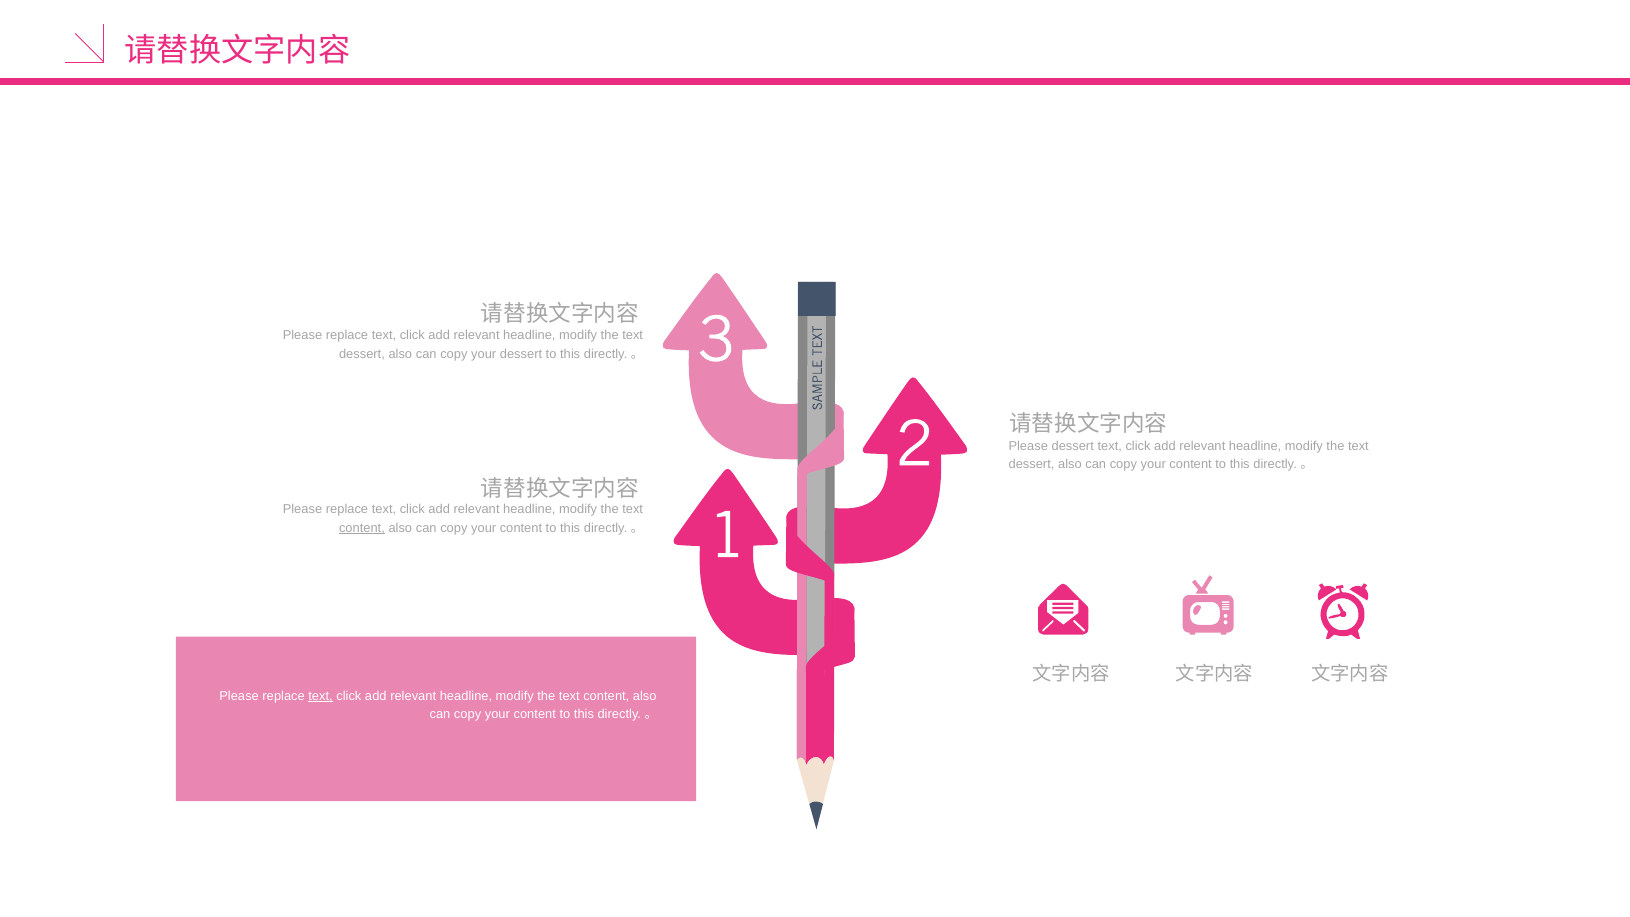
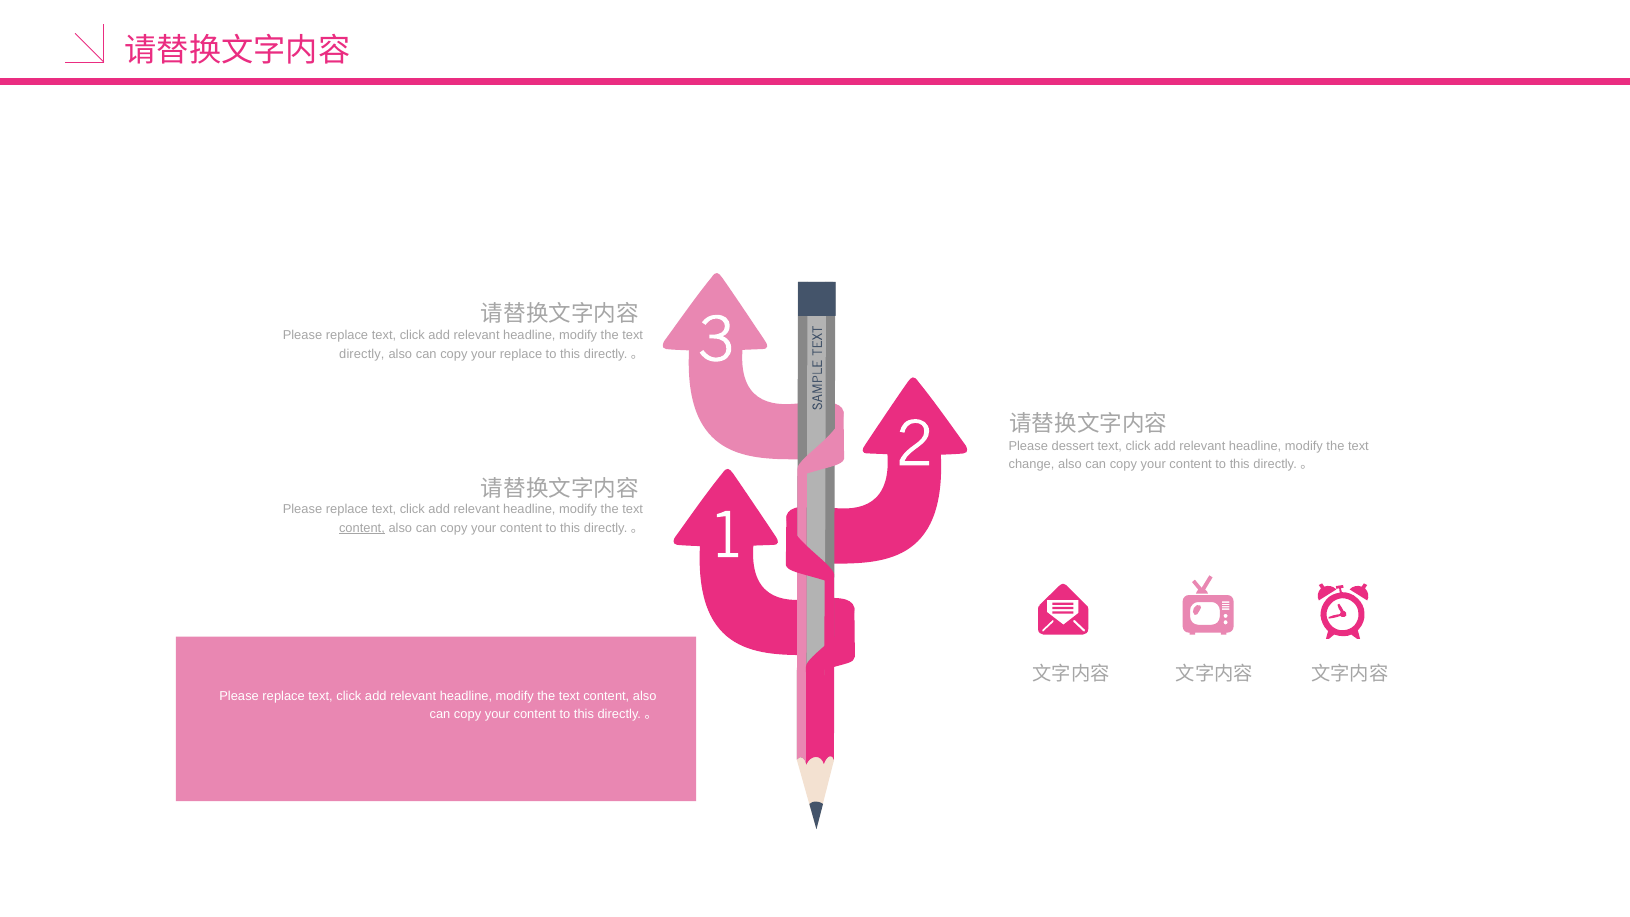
dessert: dessert -> directly (362, 354)
your dessert: dessert -> replace (521, 354)
dessert: dessert -> change (1031, 465)
text underline: present -> none (321, 696)
